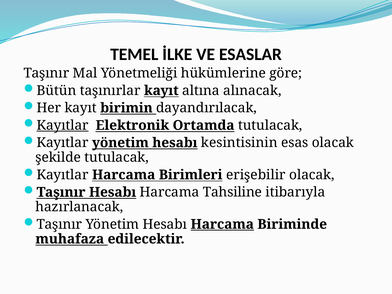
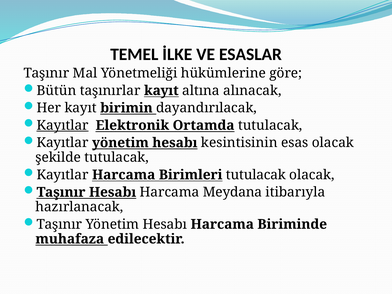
Birimleri erişebilir: erişebilir -> tutulacak (256, 175)
Tahsiline: Tahsiline -> Meydana (232, 192)
Harcama underline: present -> none (222, 224)
